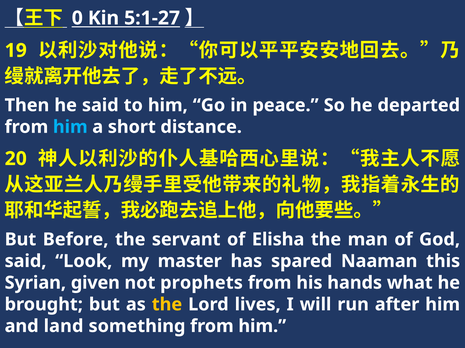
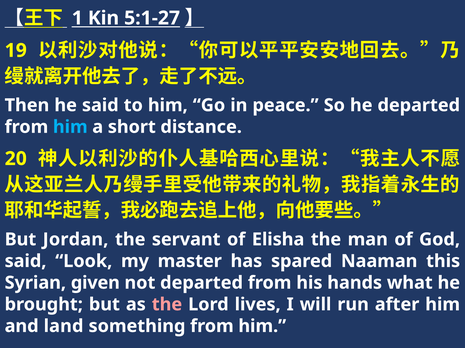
0: 0 -> 1 (77, 18)
Before: Before -> Jordan (76, 240)
not prophets: prophets -> departed (202, 283)
the colour: yellow -> pink (167, 305)
